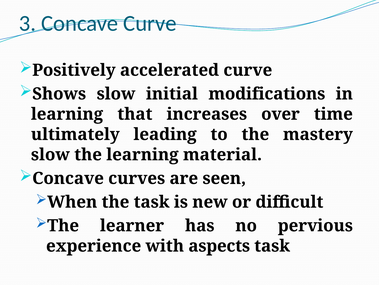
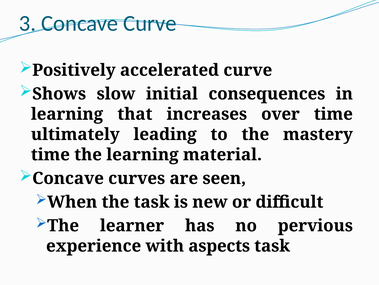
modifications: modifications -> consequences (267, 94)
slow: slow -> time (50, 154)
